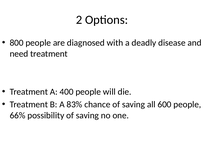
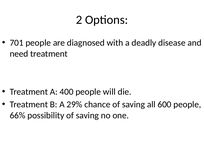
800: 800 -> 701 (17, 43)
83%: 83% -> 29% (74, 104)
